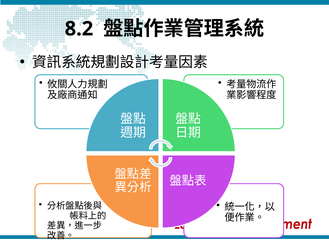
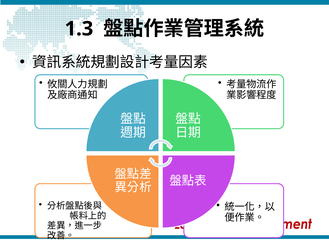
8.2: 8.2 -> 1.3 (79, 29)
